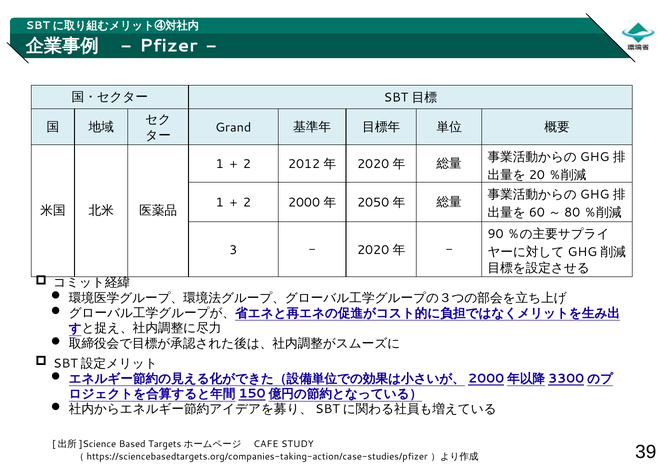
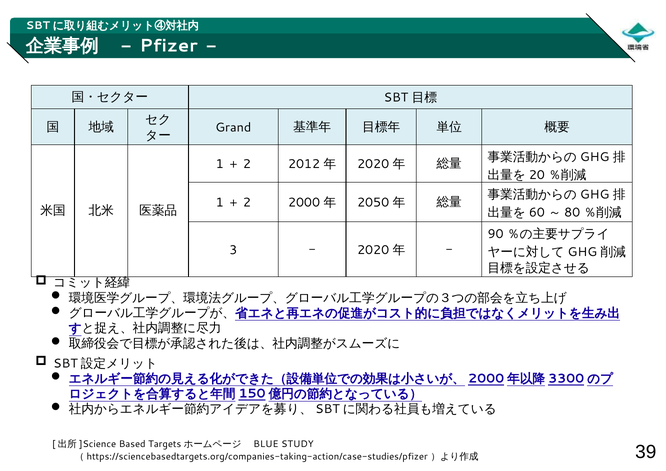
CAFE: CAFE -> BLUE (266, 444)
